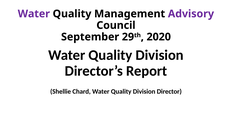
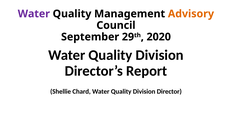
Advisory colour: purple -> orange (191, 14)
